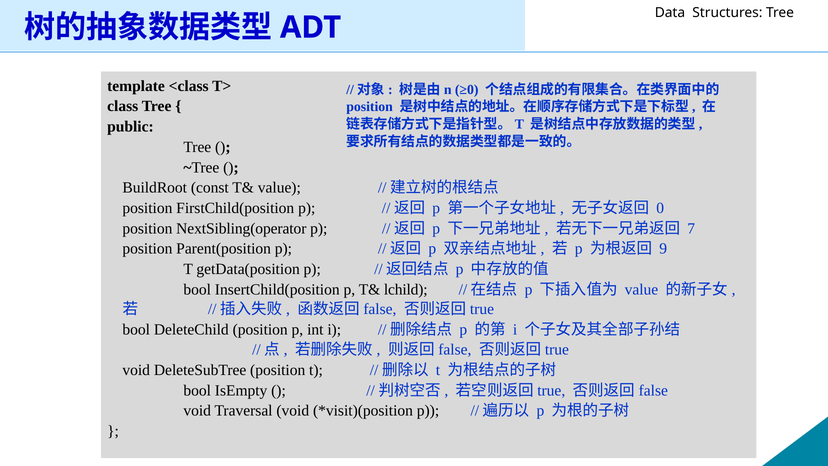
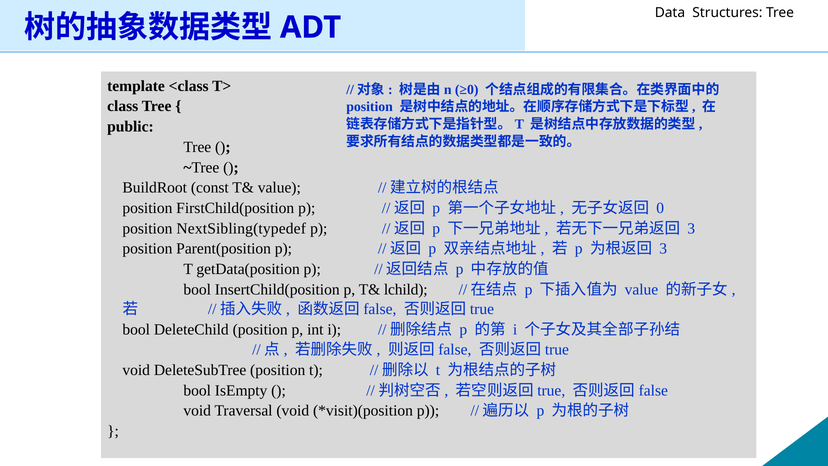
NextSibling(operator: NextSibling(operator -> NextSibling(typedef (241, 228)
7: 7 -> 3 (691, 228)
9: 9 -> 3 (663, 249)
